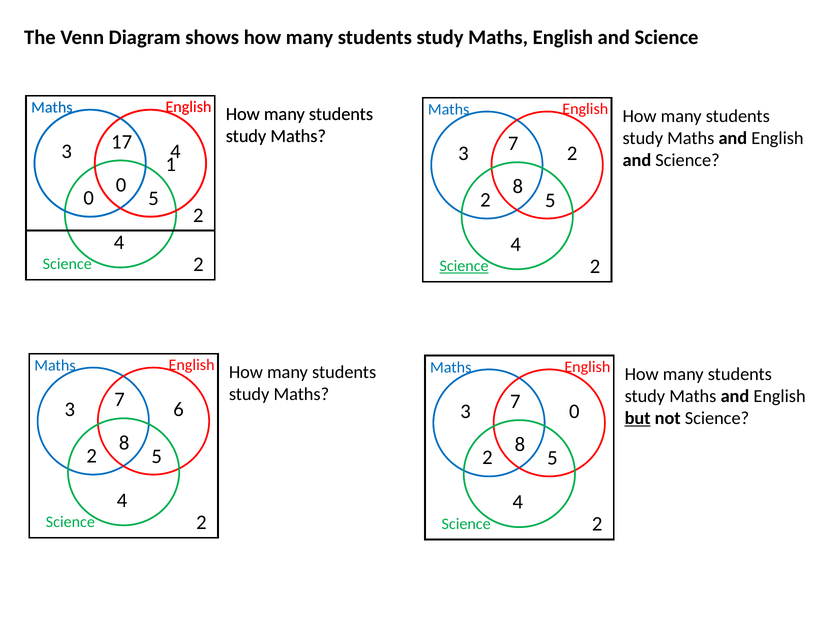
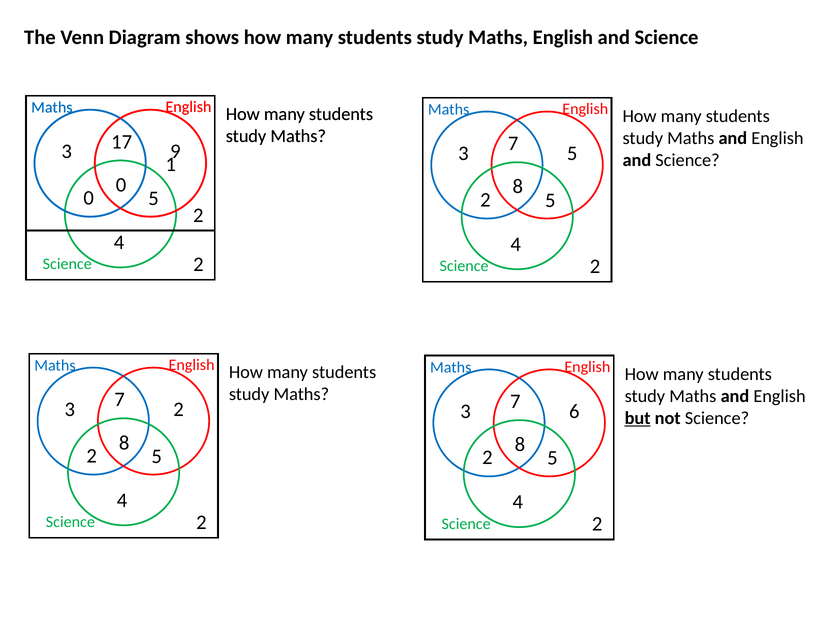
3 4: 4 -> 9 (175, 152)
3 2: 2 -> 5 (572, 153)
Science underline: present -> none (464, 266)
3 6: 6 -> 2 (179, 410)
3 0: 0 -> 6 (574, 412)
